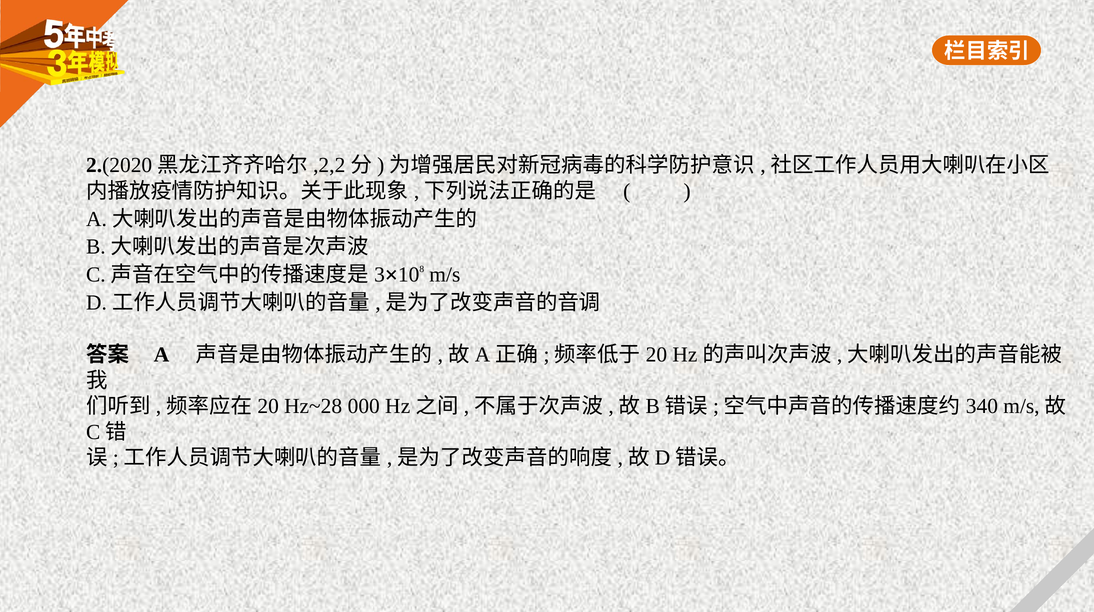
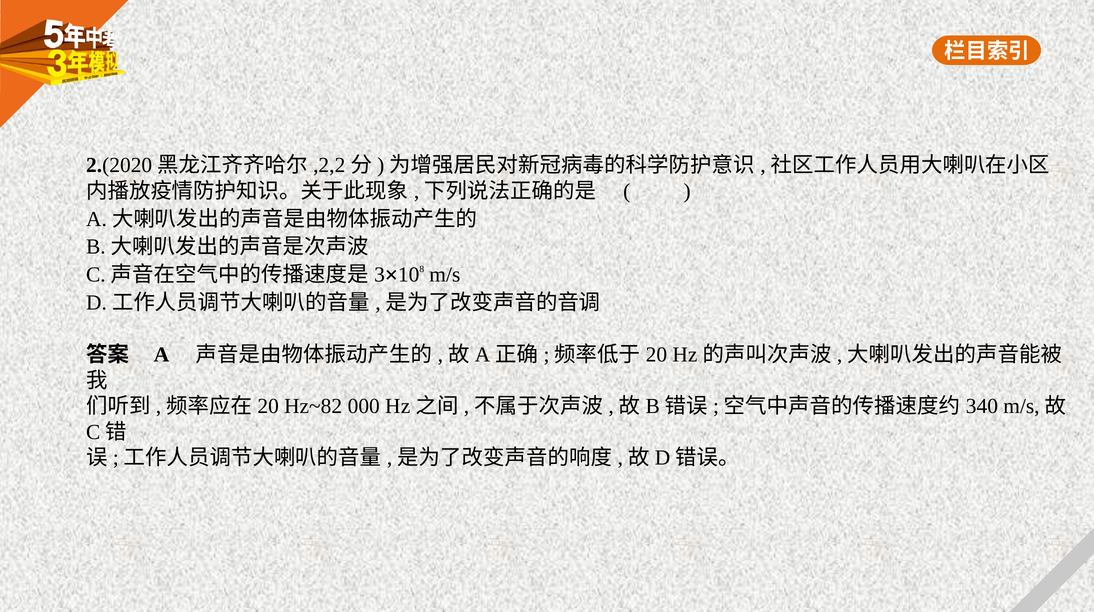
Hz~28: Hz~28 -> Hz~82 (313, 406)
